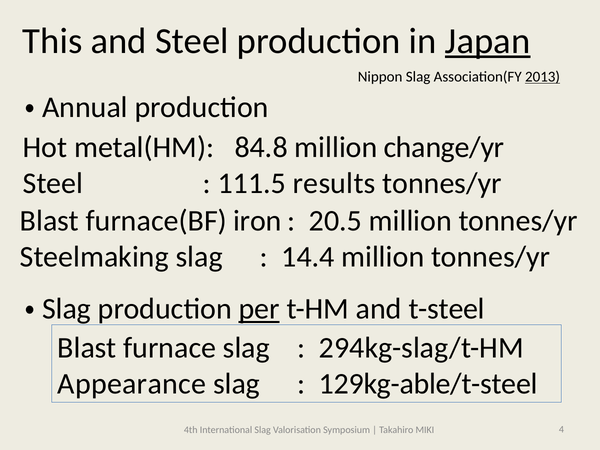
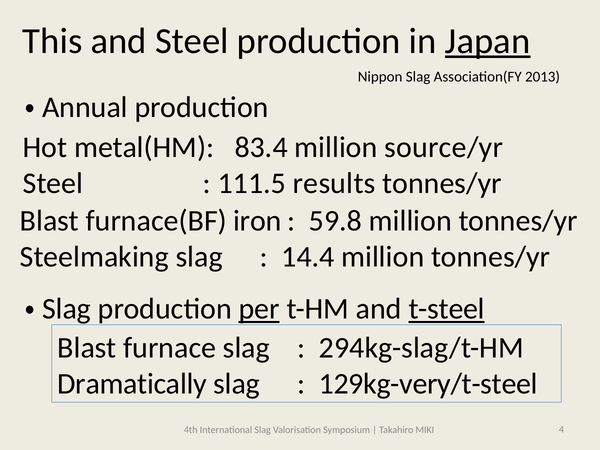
2013 underline: present -> none (543, 77)
84.8: 84.8 -> 83.4 (261, 147)
change/yr: change/yr -> source/yr (444, 147)
20.5: 20.5 -> 59.8 (336, 221)
t-steel underline: none -> present (447, 309)
Appearance: Appearance -> Dramatically (132, 384)
129kg-able/t-steel: 129kg-able/t-steel -> 129kg-very/t-steel (428, 384)
